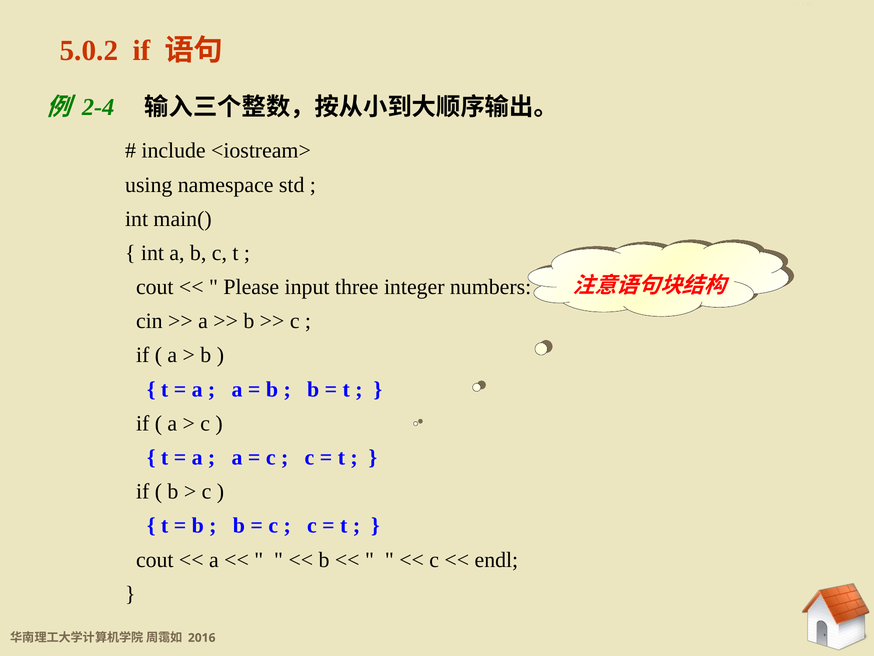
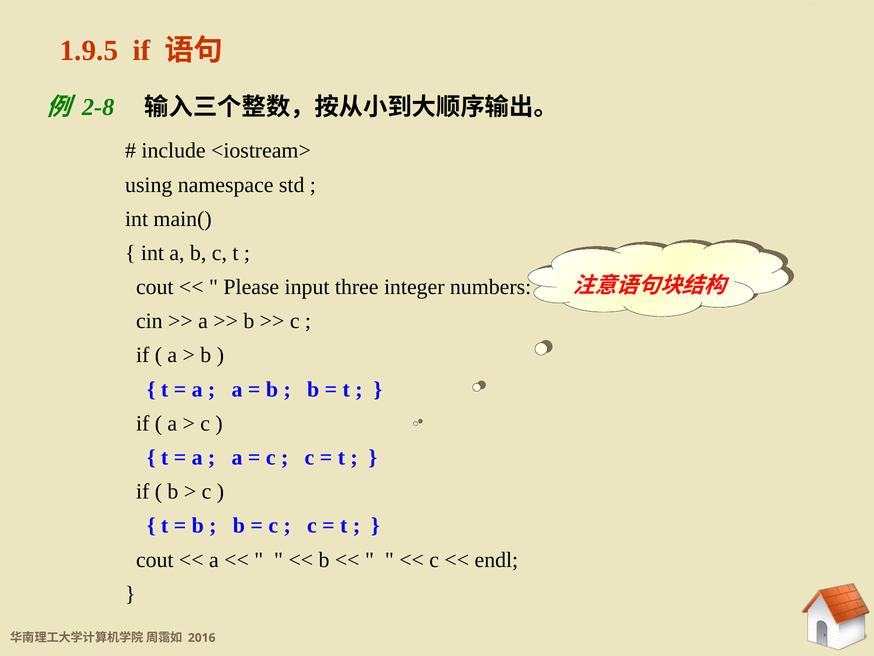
5.0.2: 5.0.2 -> 1.9.5 (89, 50)
2-4: 2-4 -> 2-8 (98, 107)
